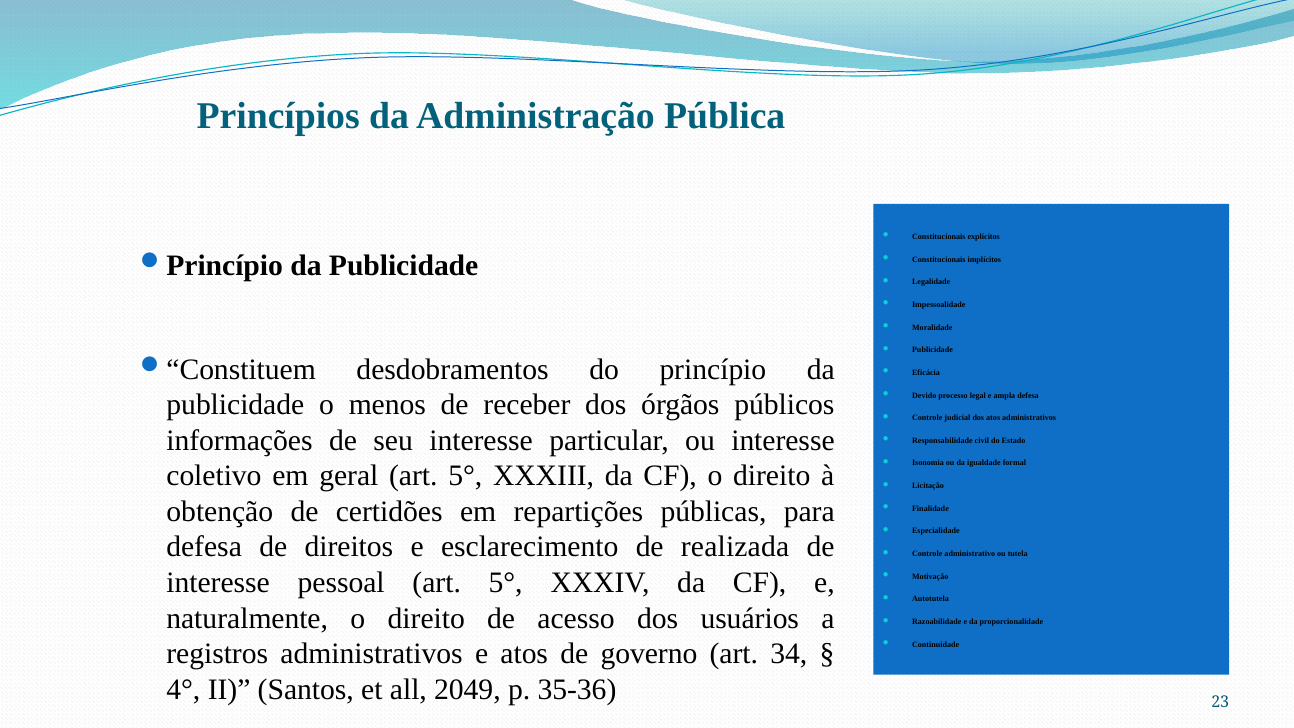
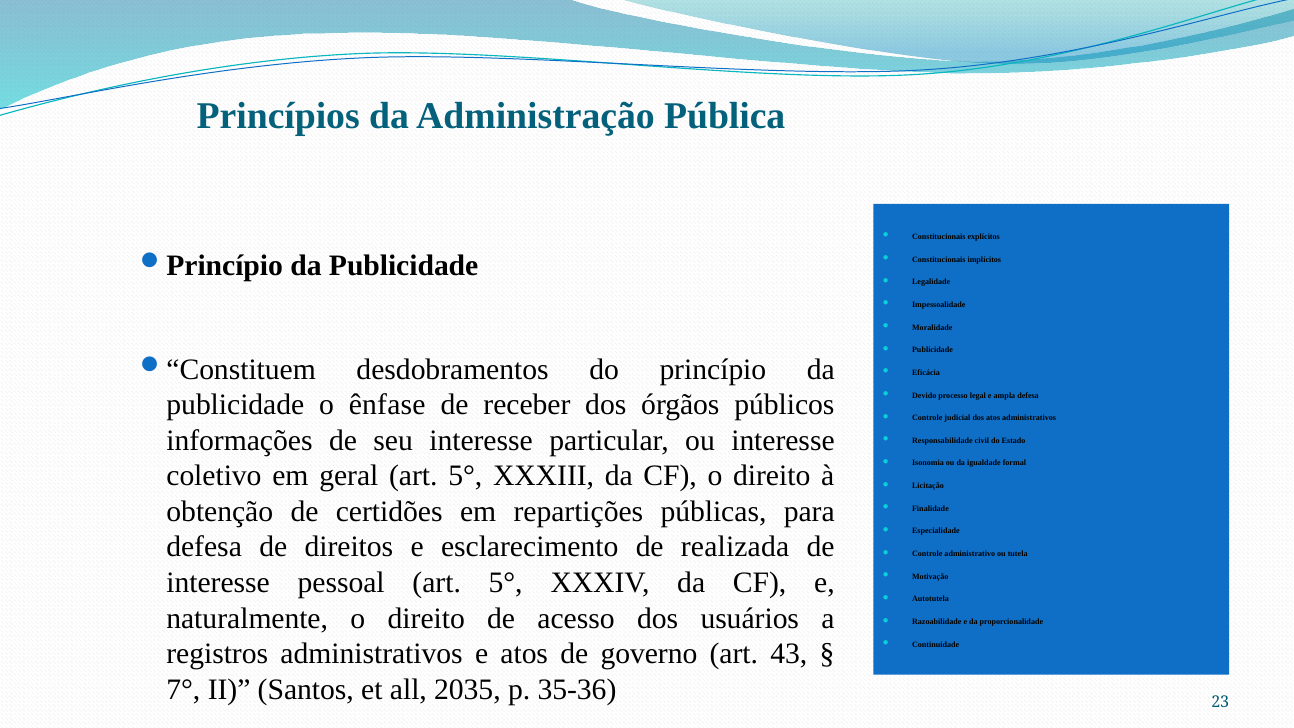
menos: menos -> ênfase (387, 405)
34: 34 -> 43 (789, 654)
4°: 4° -> 7° (183, 689)
2049: 2049 -> 2035 (467, 689)
